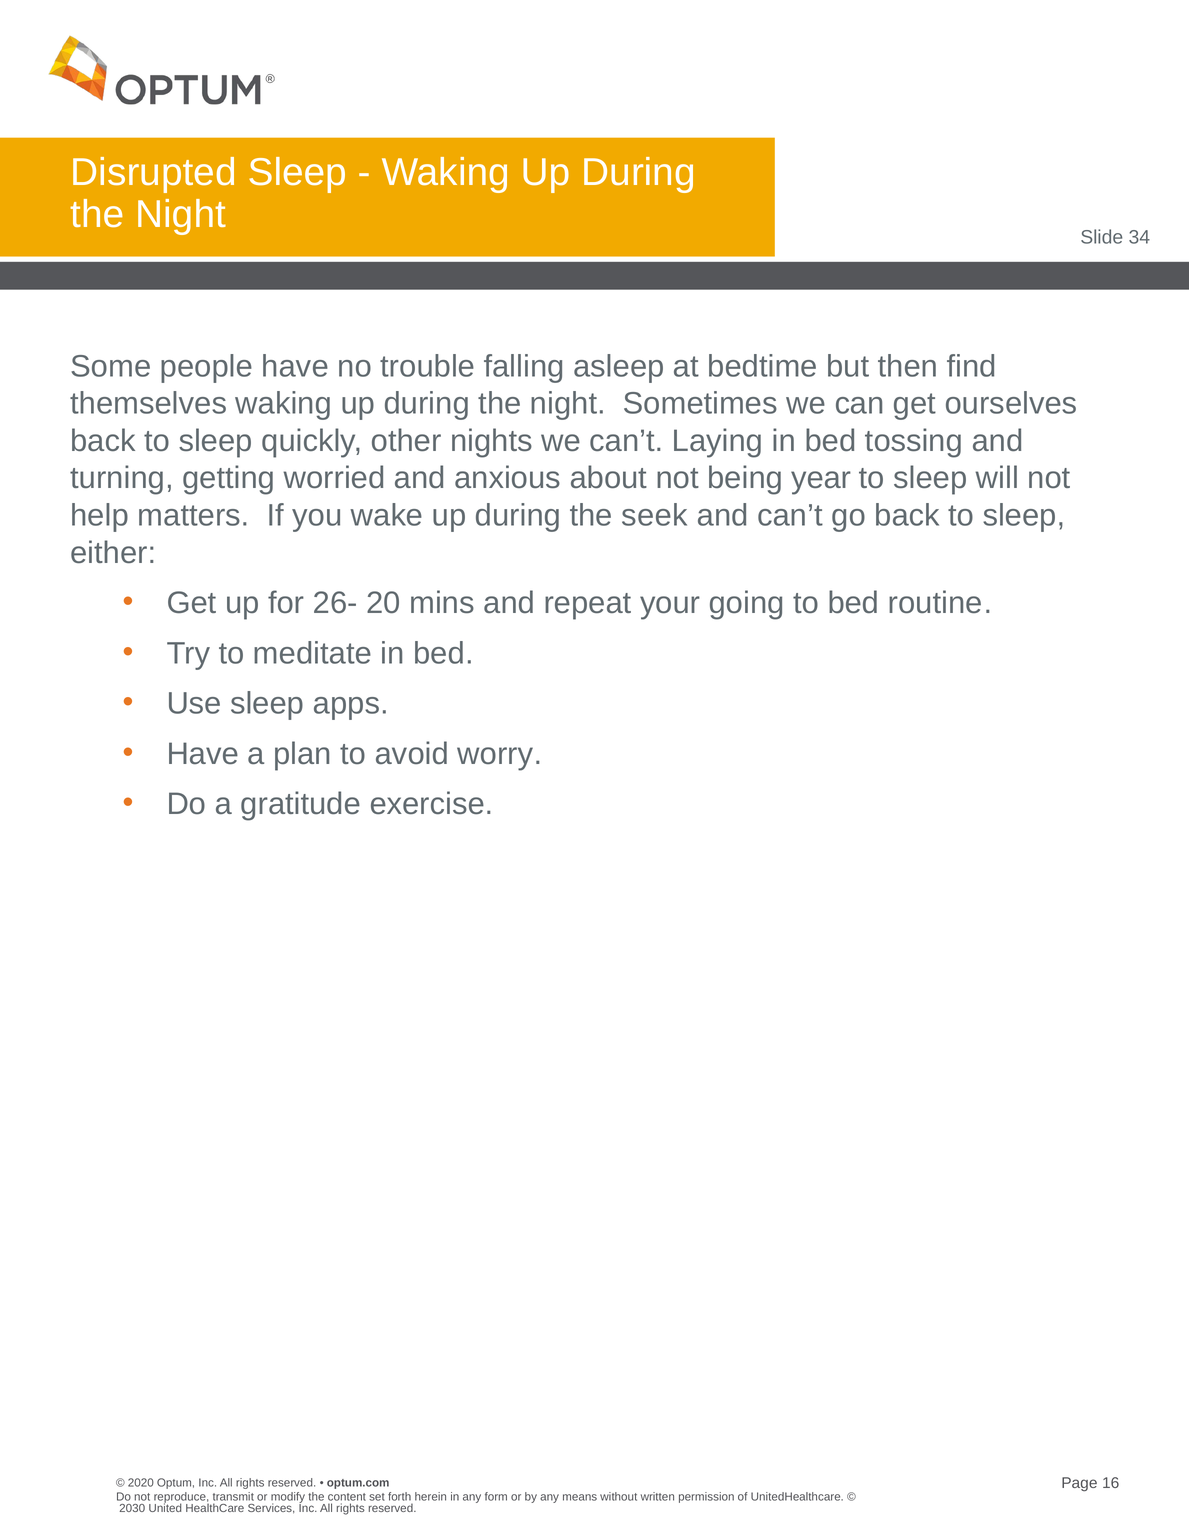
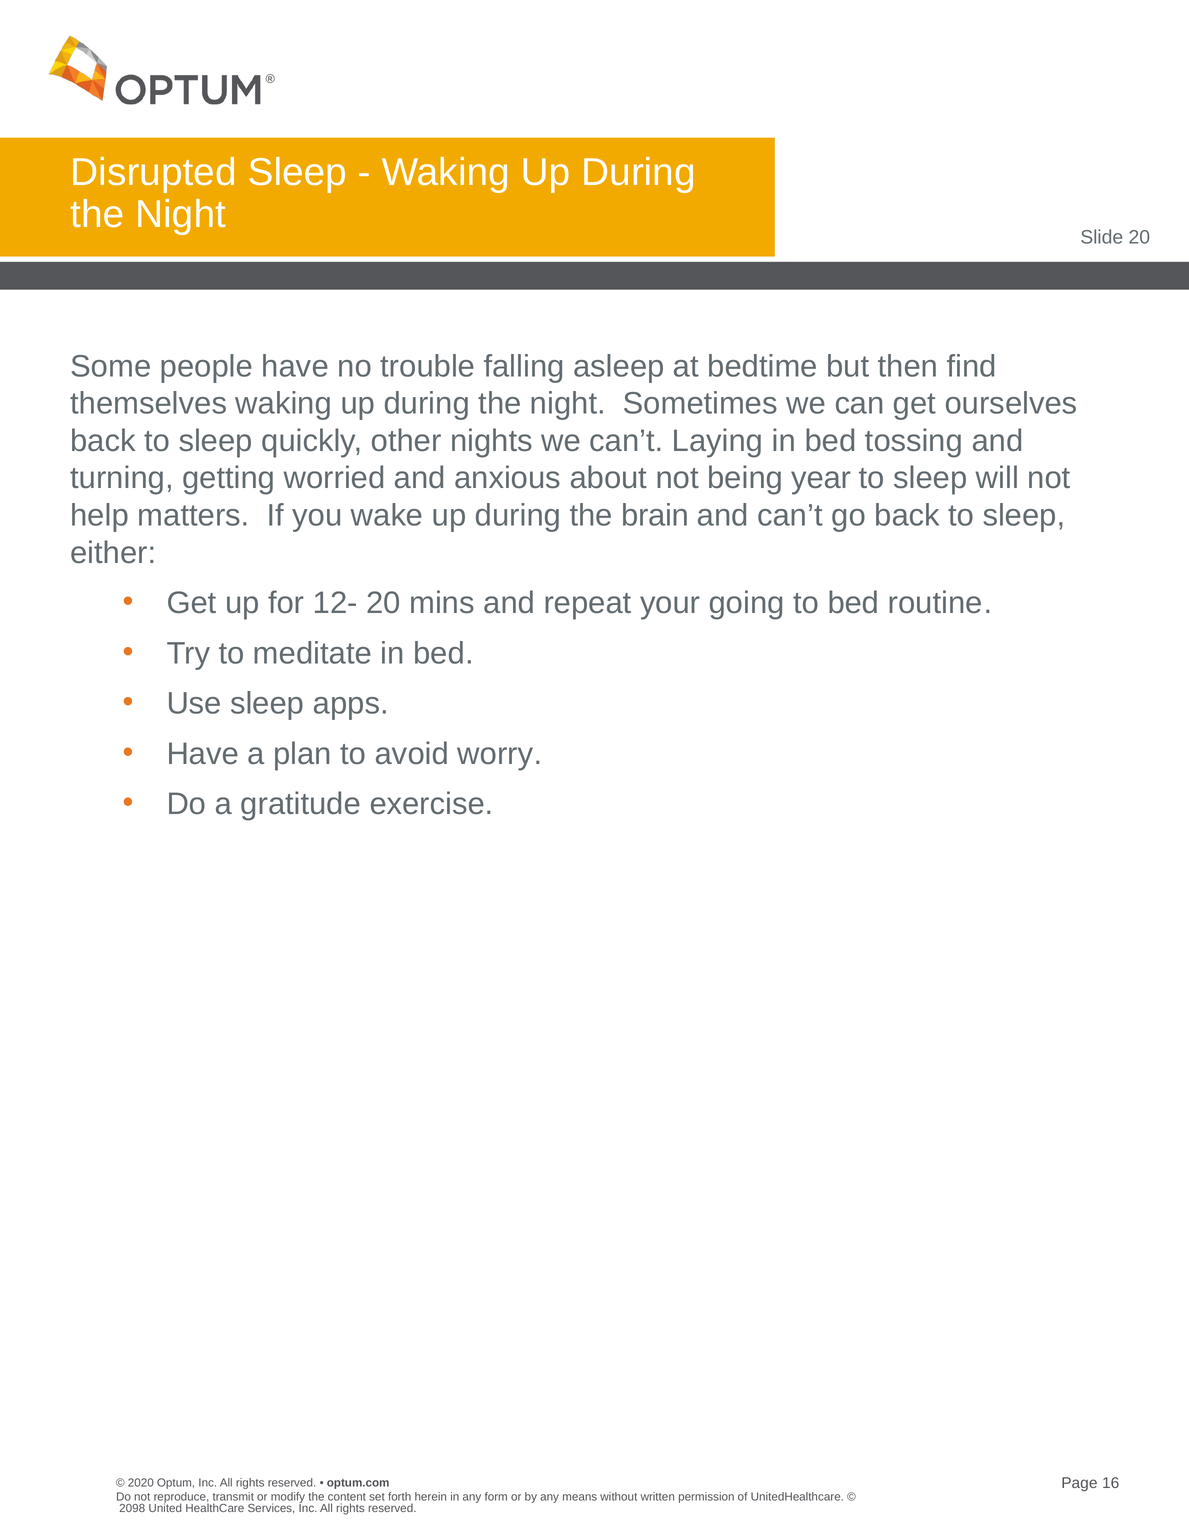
Slide 34: 34 -> 20 (1139, 238)
seek: seek -> brain (655, 516)
26-: 26- -> 12- (335, 603)
2030: 2030 -> 2098 (132, 1509)
